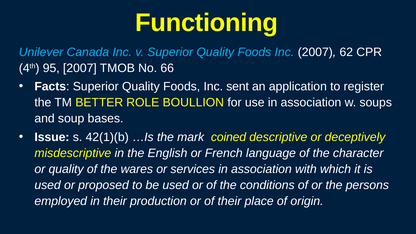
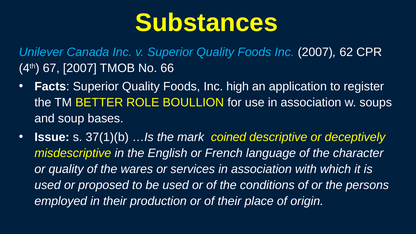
Functioning: Functioning -> Substances (207, 23)
95: 95 -> 67 (51, 68)
sent: sent -> high (238, 87)
42(1)(b: 42(1)(b -> 37(1)(b (107, 137)
